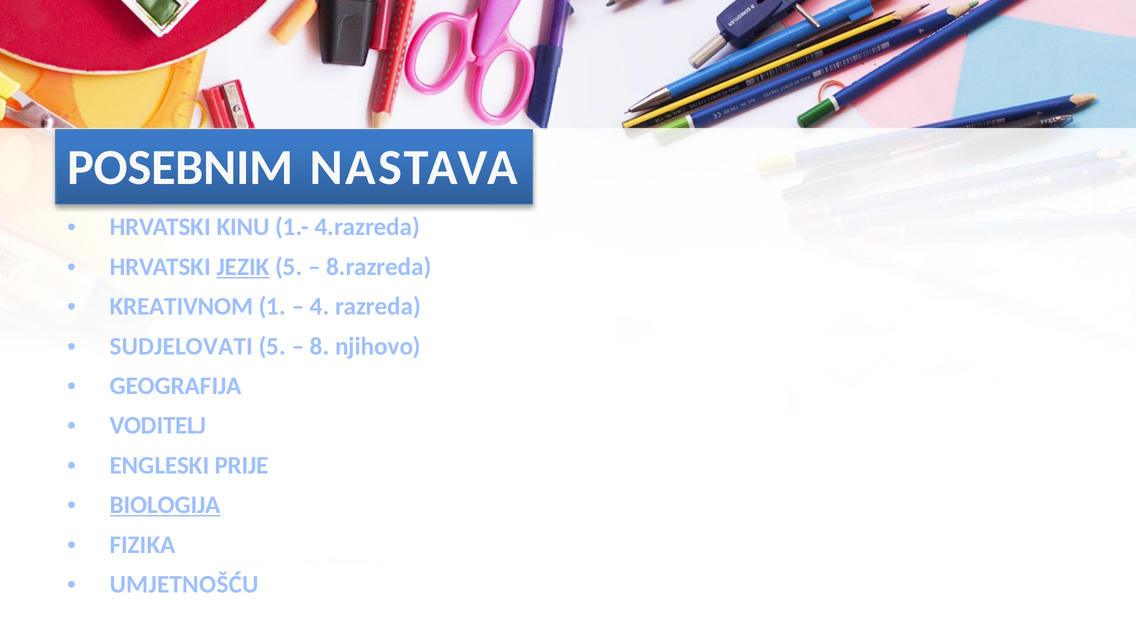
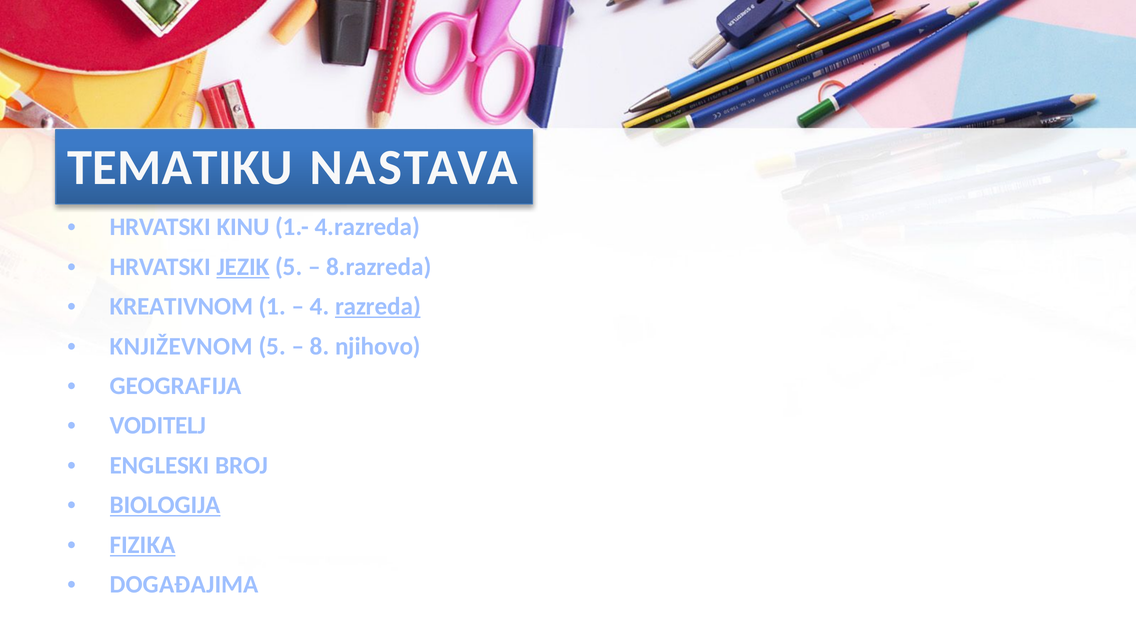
POSEBNIM: POSEBNIM -> TEMATIKU (180, 167)
razreda underline: none -> present (378, 307)
SUDJELOVATI: SUDJELOVATI -> KNJIŽEVNOM (181, 346)
PRIJE: PRIJE -> BROJ (242, 465)
FIZIKA underline: none -> present (143, 545)
UMJETNOŠĆU: UMJETNOŠĆU -> DOGAĐAJIMA (184, 585)
